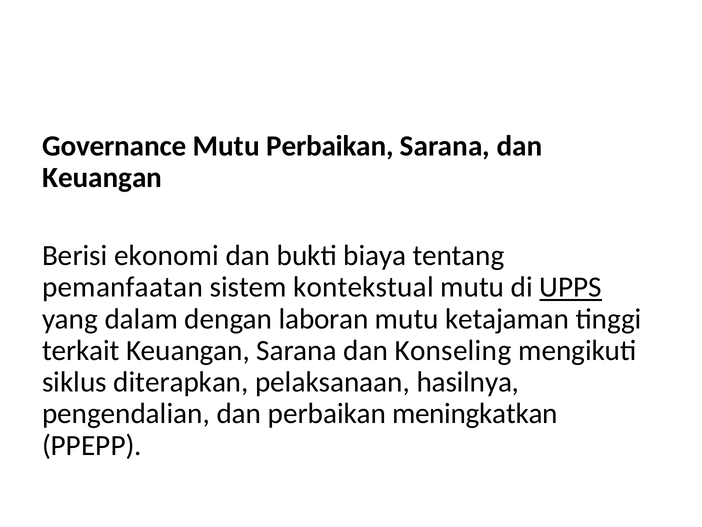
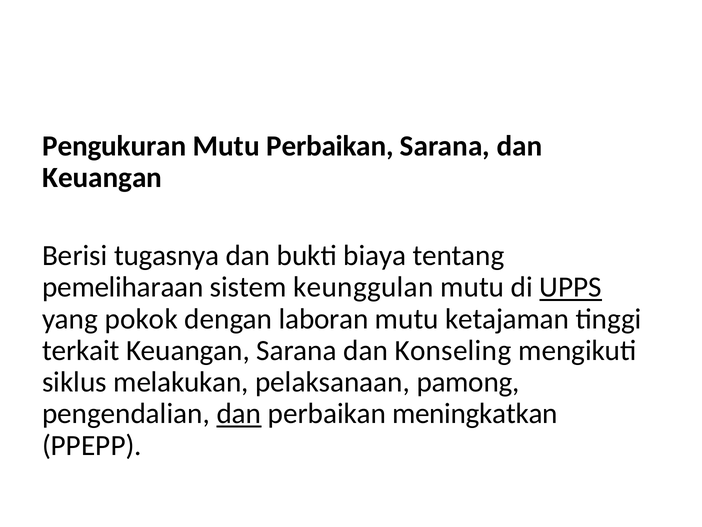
Governance: Governance -> Pengukuran (114, 146)
ekonomi: ekonomi -> tugasnya (167, 255)
pemanfaatan: pemanfaatan -> pemeliharaan (123, 287)
kontekstual: kontekstual -> keunggulan (363, 287)
dalam: dalam -> pokok (141, 319)
diterapkan: diterapkan -> melakukan (181, 382)
hasilnya: hasilnya -> pamong (468, 382)
dan underline: none -> present (239, 413)
